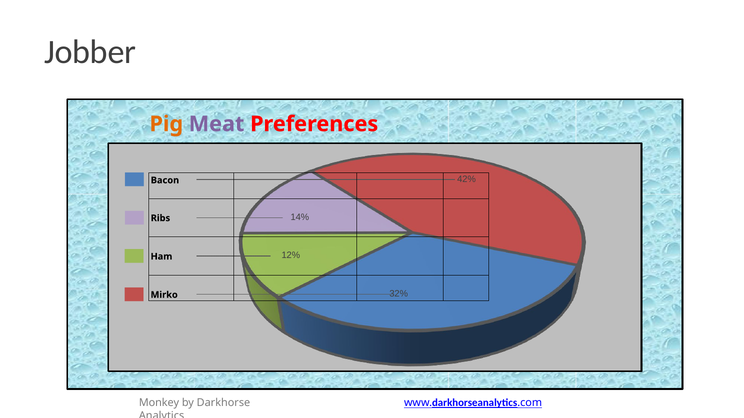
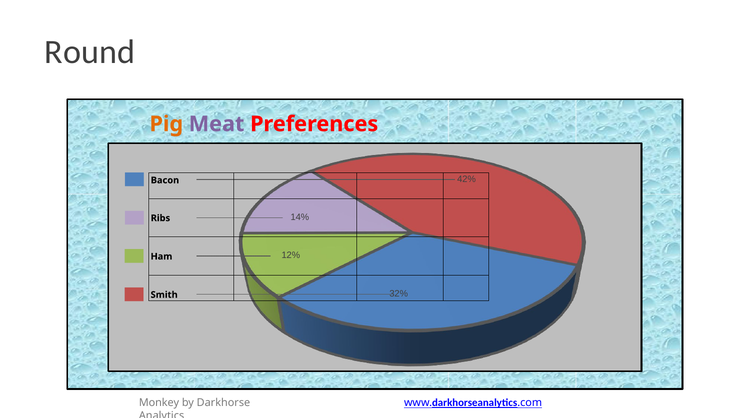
Jobber: Jobber -> Round (90, 52)
Mirko: Mirko -> Smith (164, 295)
